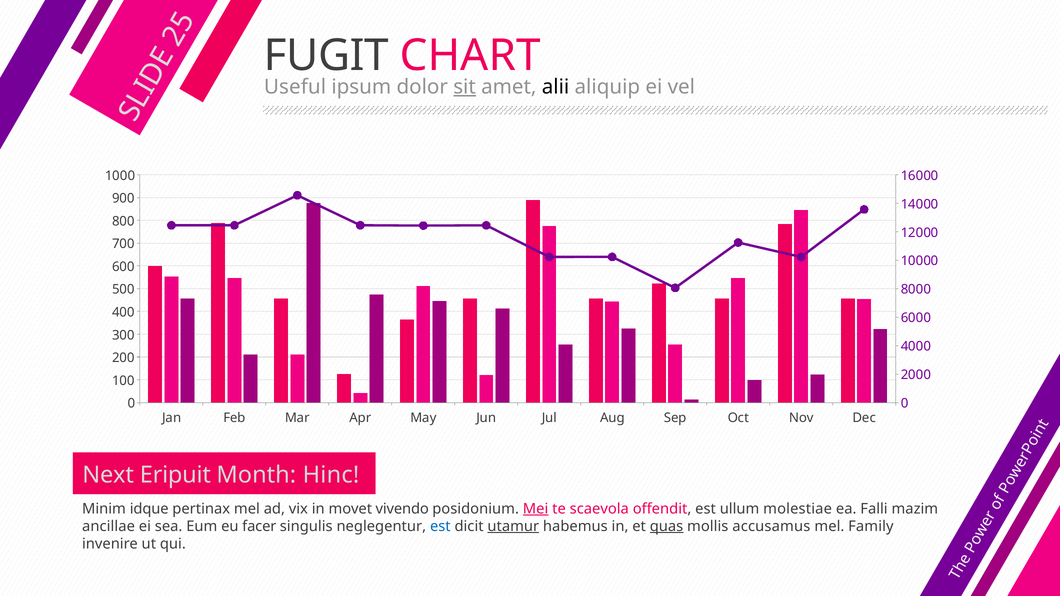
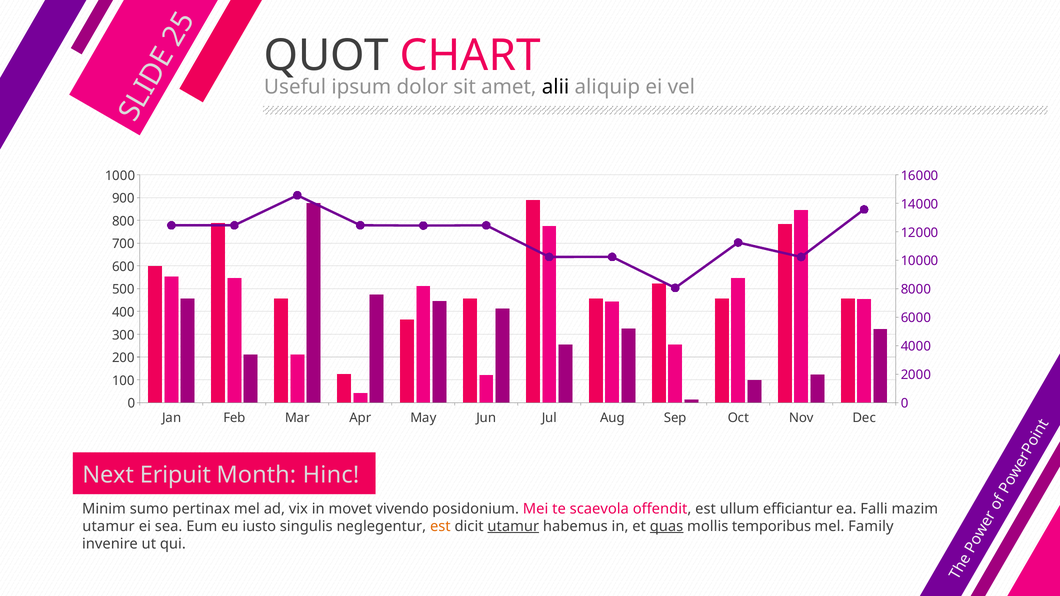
FUGIT: FUGIT -> QUOT (326, 56)
sit underline: present -> none (465, 87)
idque: idque -> sumo (149, 509)
Mei underline: present -> none (536, 509)
molestiae: molestiae -> efficiantur (798, 509)
ancillae: ancillae -> utamur (108, 527)
facer: facer -> iusto (259, 527)
est colour: blue -> orange (440, 527)
accusamus: accusamus -> temporibus (771, 527)
